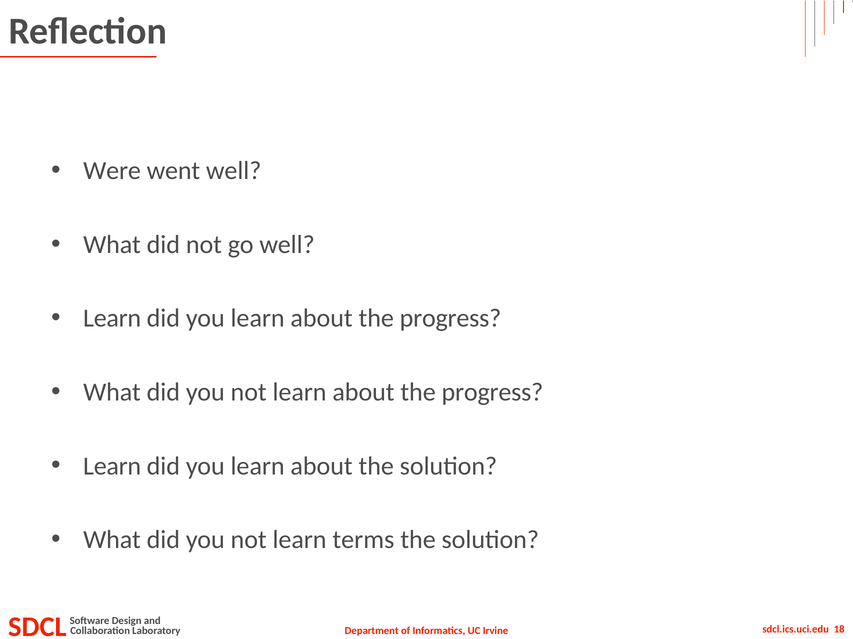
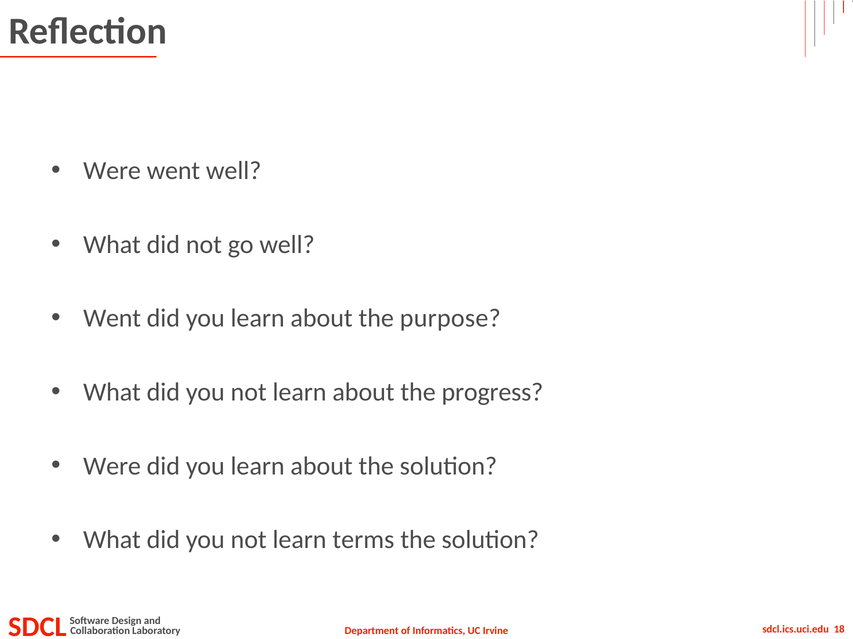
Learn: Learn -> Went (112, 319)
progress: progress -> purpose (450, 319)
Learn: Learn -> Were (112, 467)
